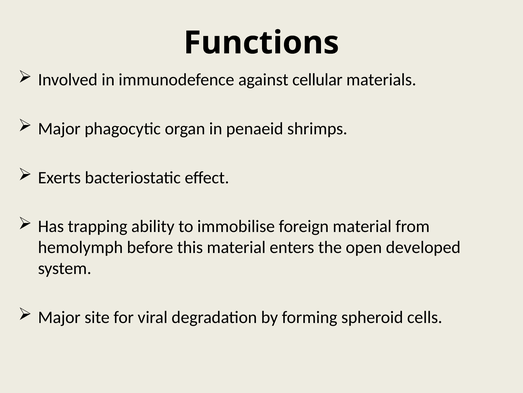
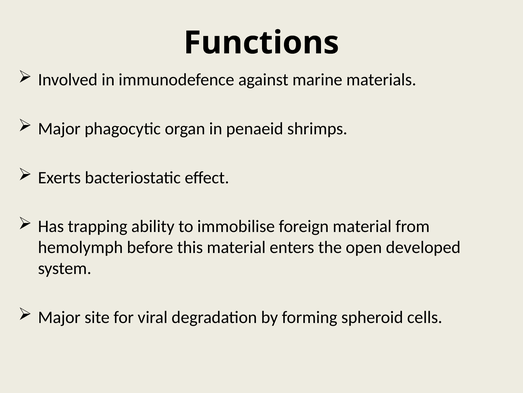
cellular: cellular -> marine (317, 80)
